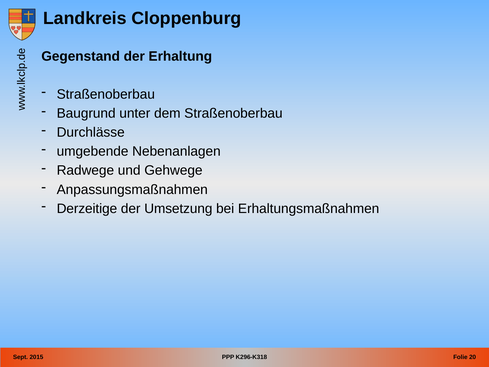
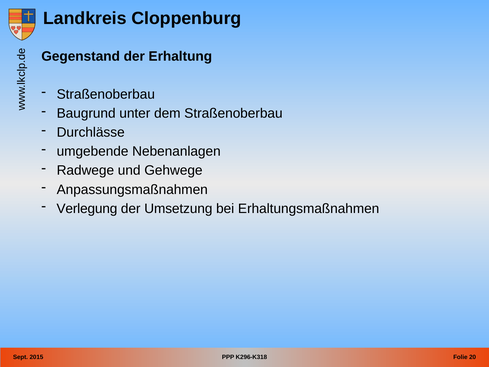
Derzeitige: Derzeitige -> Verlegung (87, 208)
